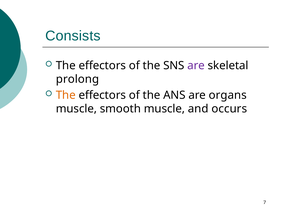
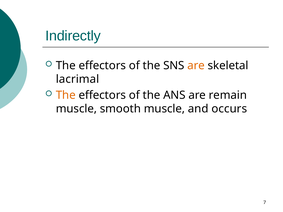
Consists: Consists -> Indirectly (73, 36)
are colour: purple -> orange (196, 66)
prolong: prolong -> lacrimal (78, 79)
organs: organs -> remain (228, 95)
